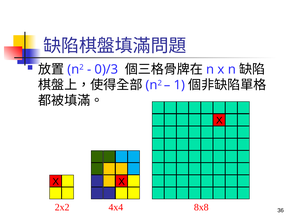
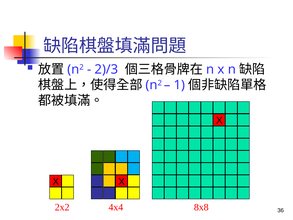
0)/3: 0)/3 -> 2)/3 (106, 69)
